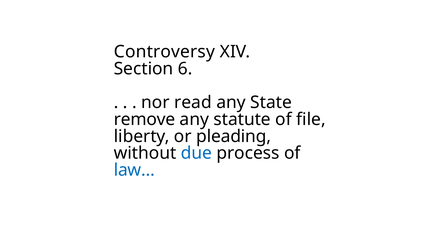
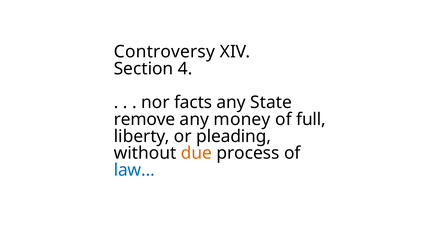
6: 6 -> 4 (185, 69)
read: read -> facts (193, 103)
statute: statute -> money (242, 119)
file: file -> full (311, 119)
due colour: blue -> orange (197, 153)
